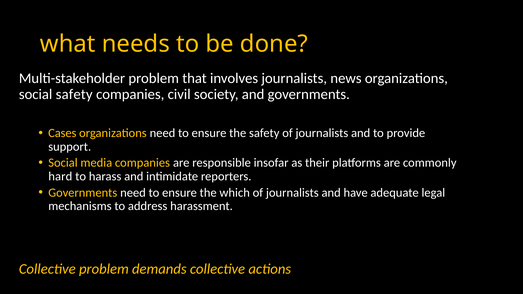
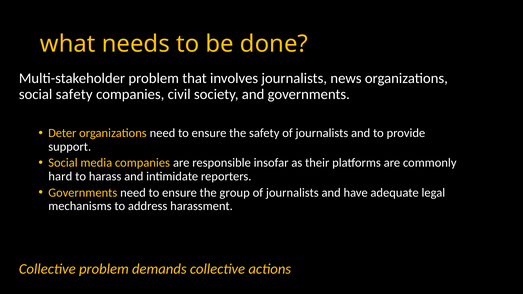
Cases: Cases -> Deter (62, 133)
which: which -> group (235, 193)
